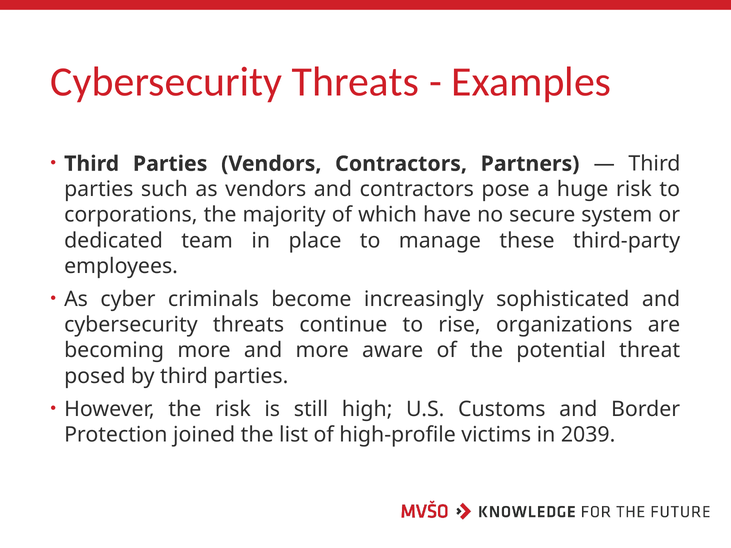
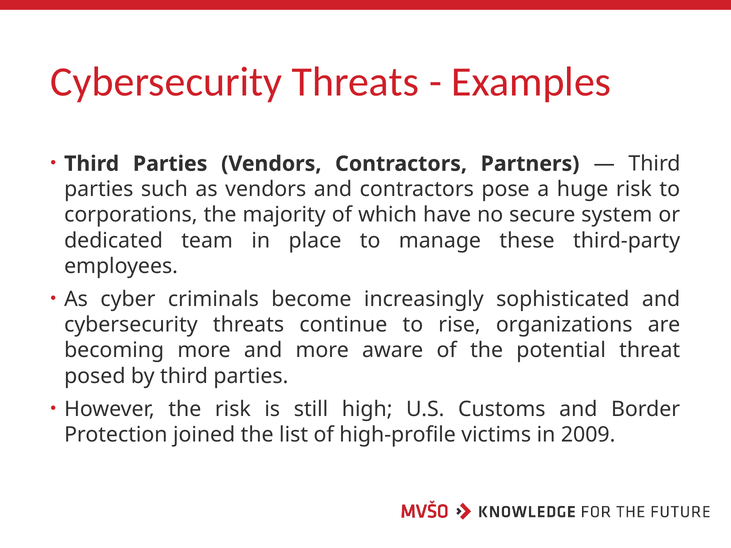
2039: 2039 -> 2009 (588, 435)
